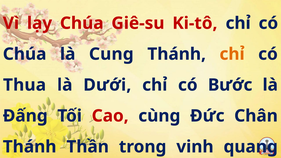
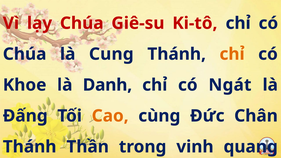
Thua: Thua -> Khoe (25, 85)
Dưới: Dưới -> Danh (107, 85)
Bước: Bước -> Ngát (230, 85)
Cao colour: red -> orange (110, 116)
